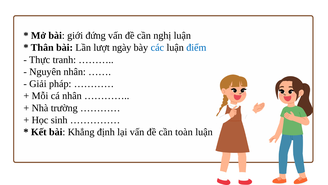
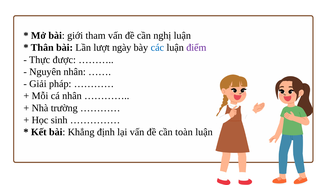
đứng: đứng -> tham (96, 36)
điểm colour: blue -> purple (196, 48)
tranh: tranh -> được (64, 60)
